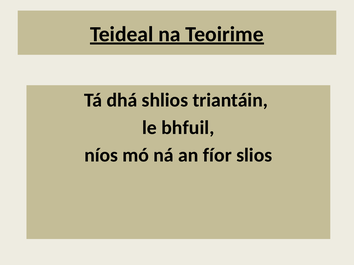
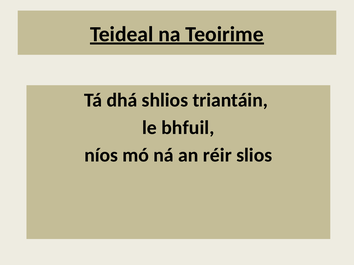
fíor: fíor -> réir (217, 155)
